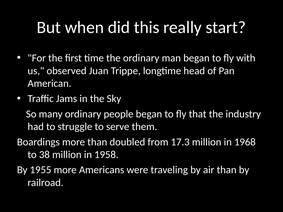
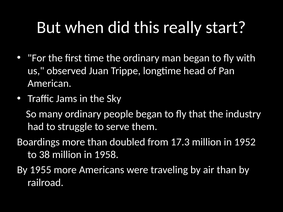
1968: 1968 -> 1952 (245, 142)
